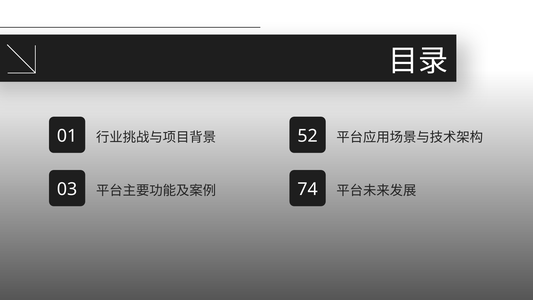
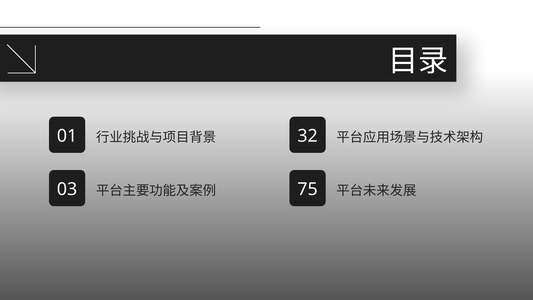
52: 52 -> 32 (308, 136)
74: 74 -> 75 (308, 189)
